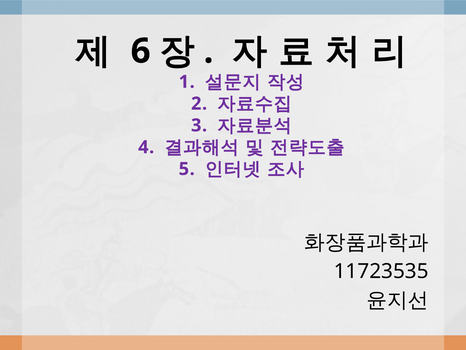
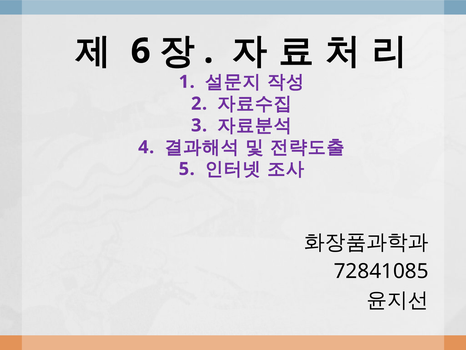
11723535: 11723535 -> 72841085 (381, 271)
